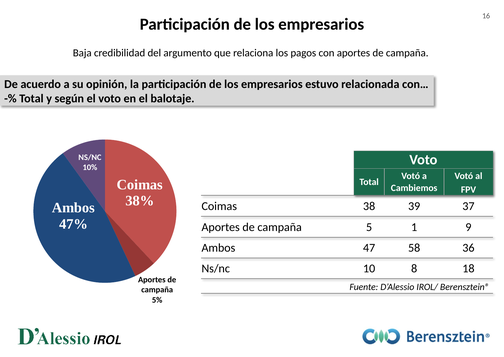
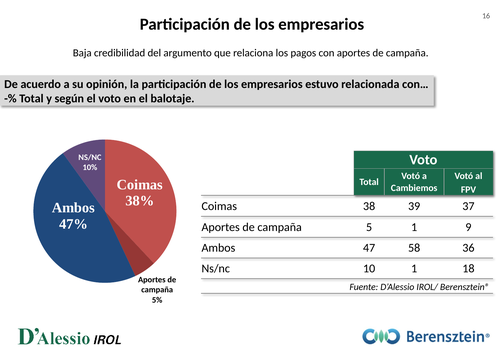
10 8: 8 -> 1 (414, 268)
